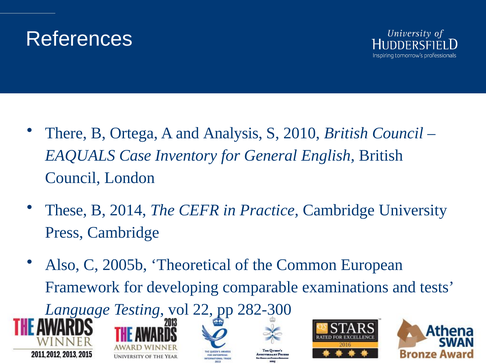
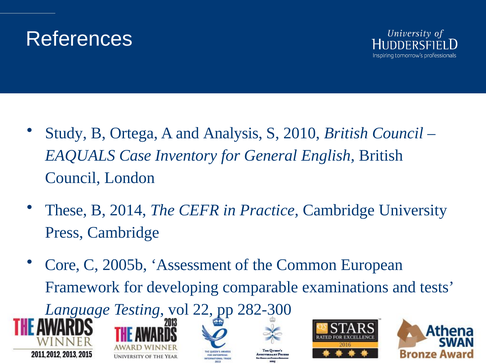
There: There -> Study (66, 133)
Also: Also -> Core (62, 265)
Theoretical: Theoretical -> Assessment (191, 265)
